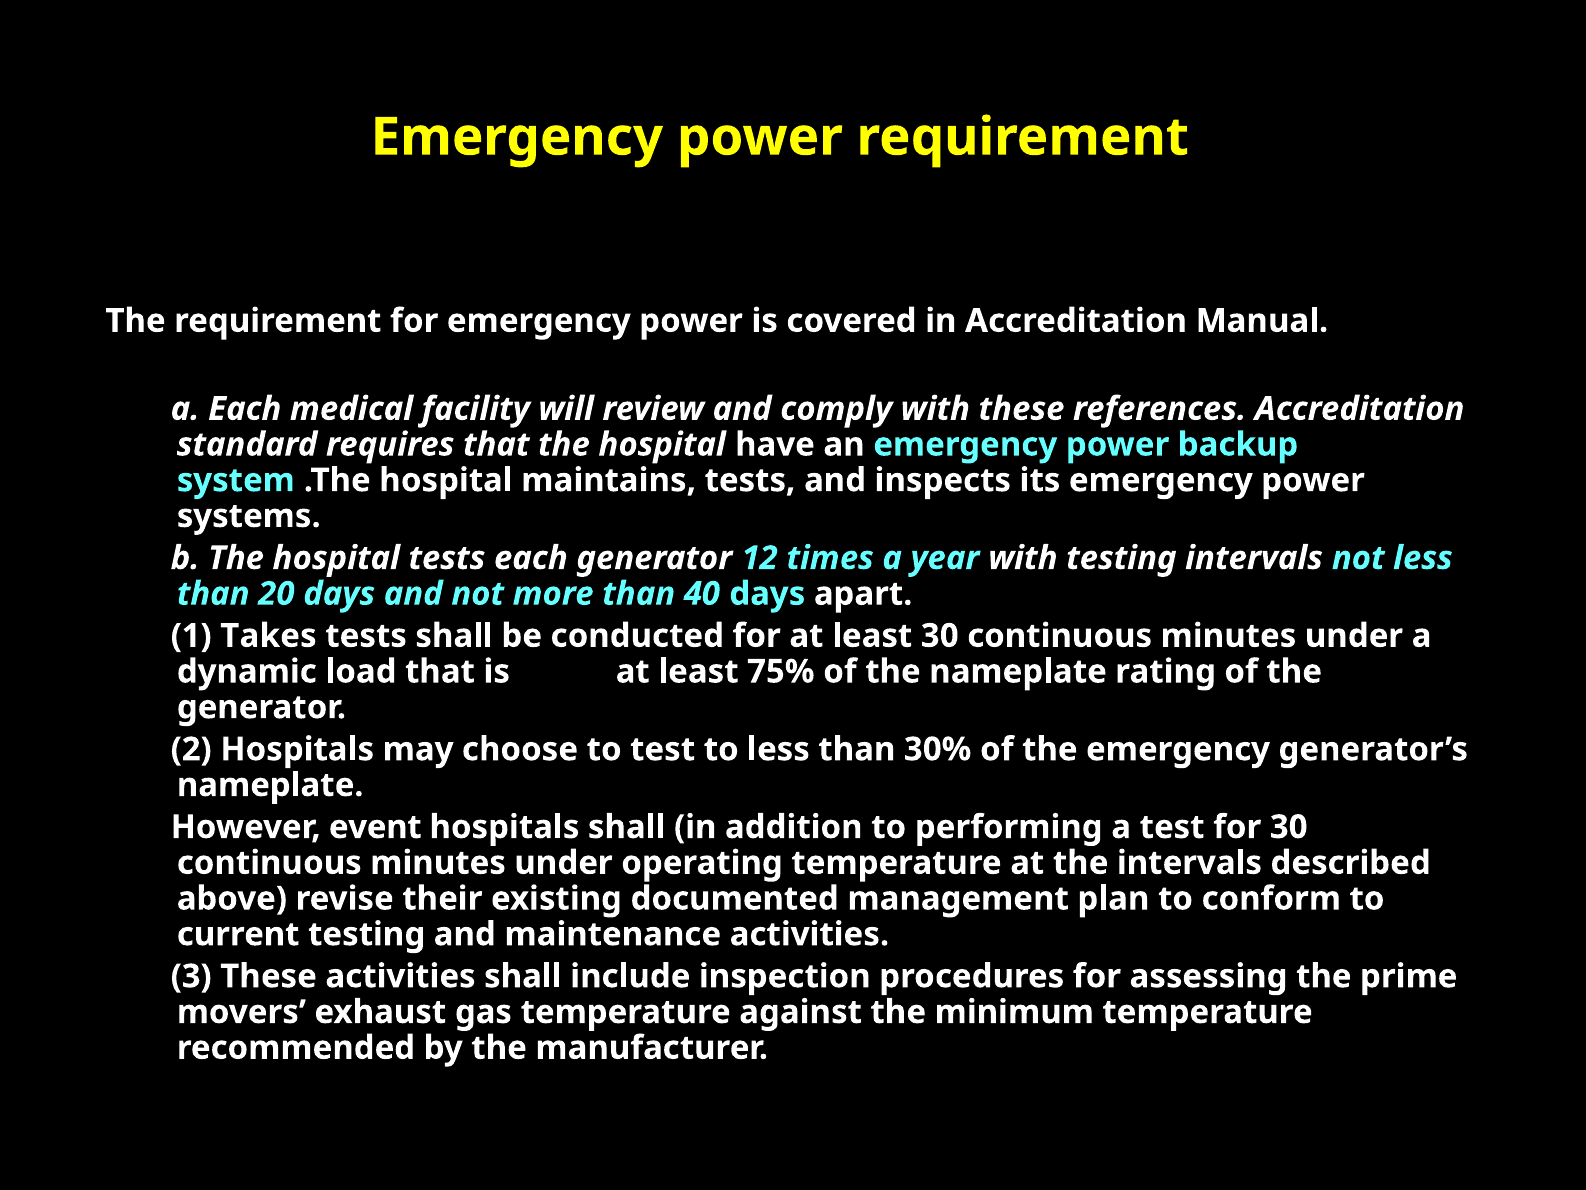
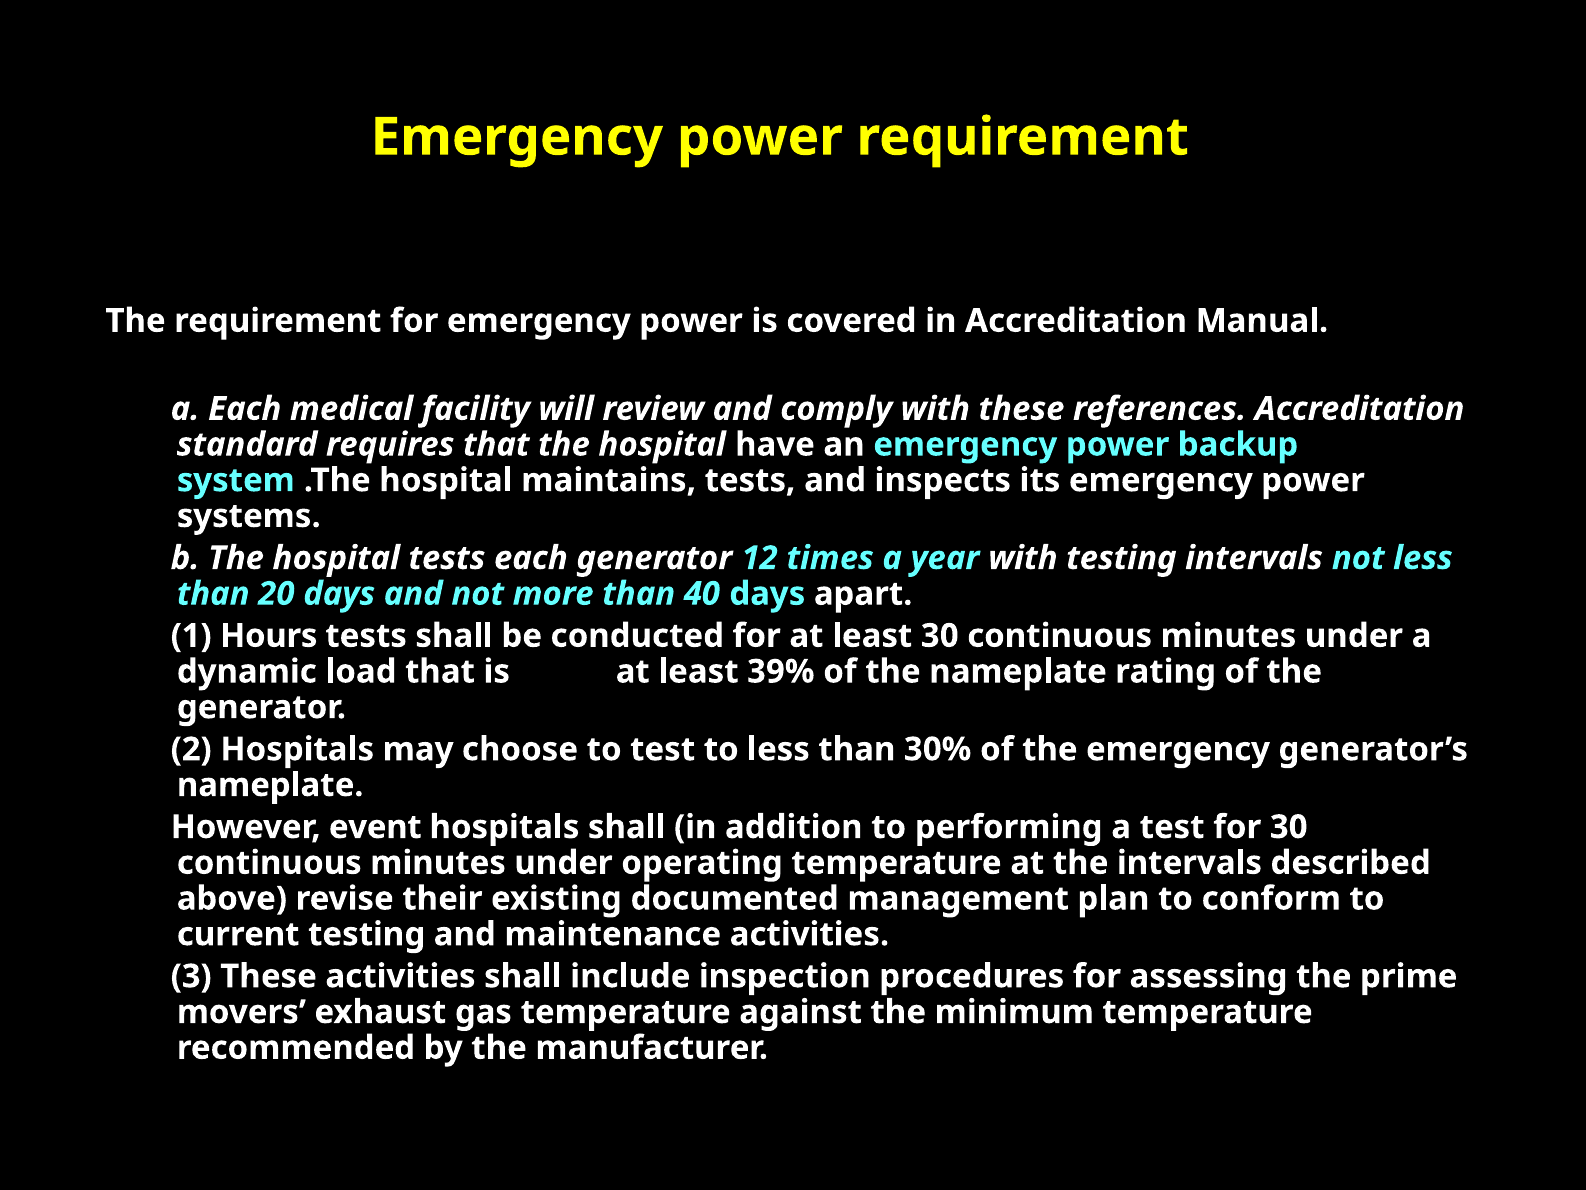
Takes: Takes -> Hours (269, 636)
75%: 75% -> 39% (781, 671)
